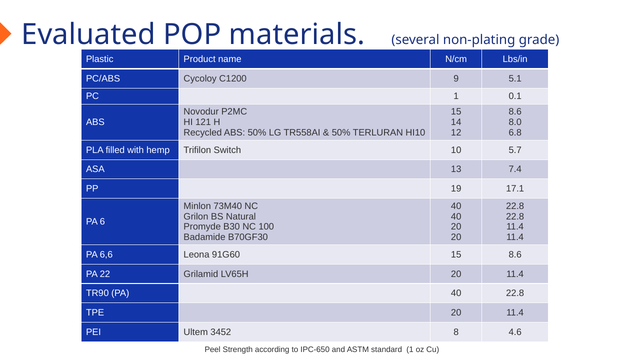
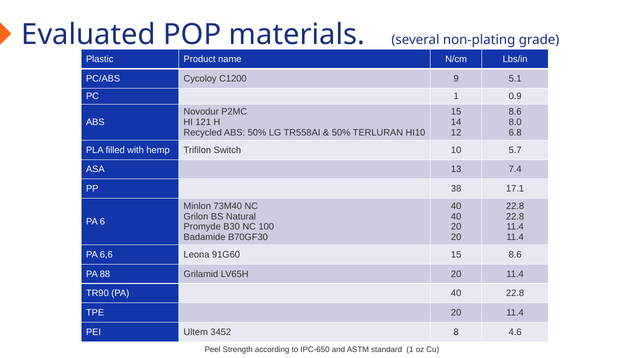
0.1: 0.1 -> 0.9 (515, 96)
19: 19 -> 38 (456, 189)
22: 22 -> 88 (105, 274)
